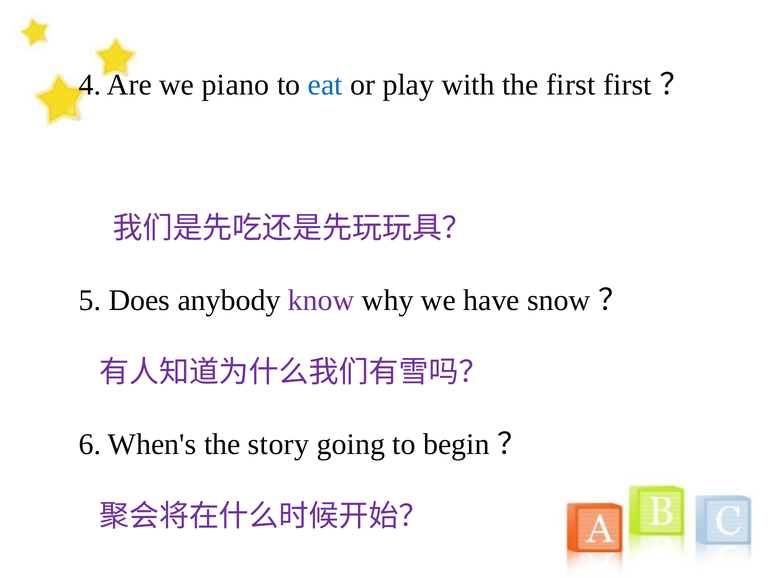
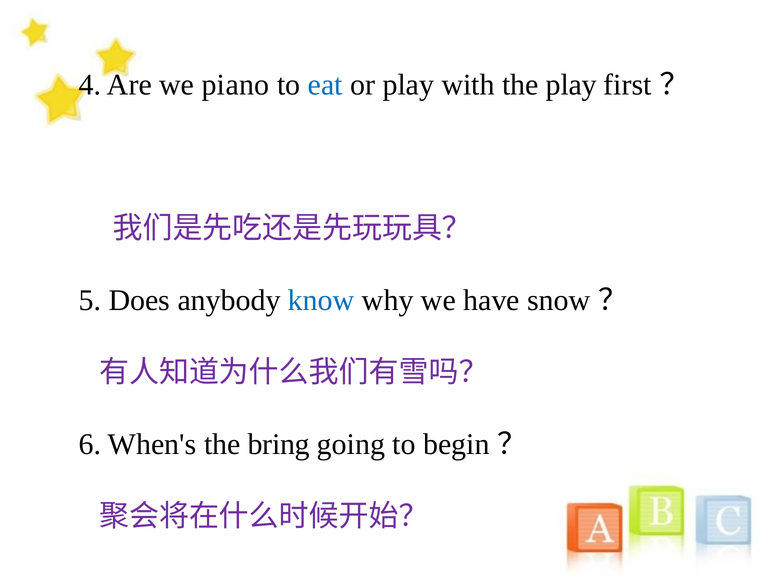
the first: first -> play (571, 85)
know colour: purple -> blue (321, 301)
story: story -> bring (279, 445)
